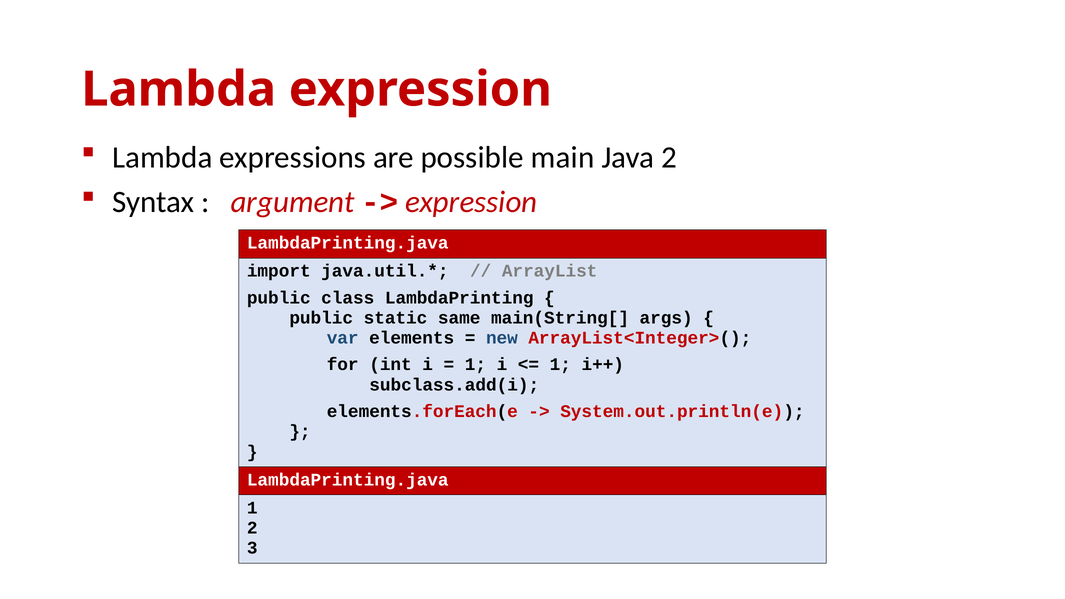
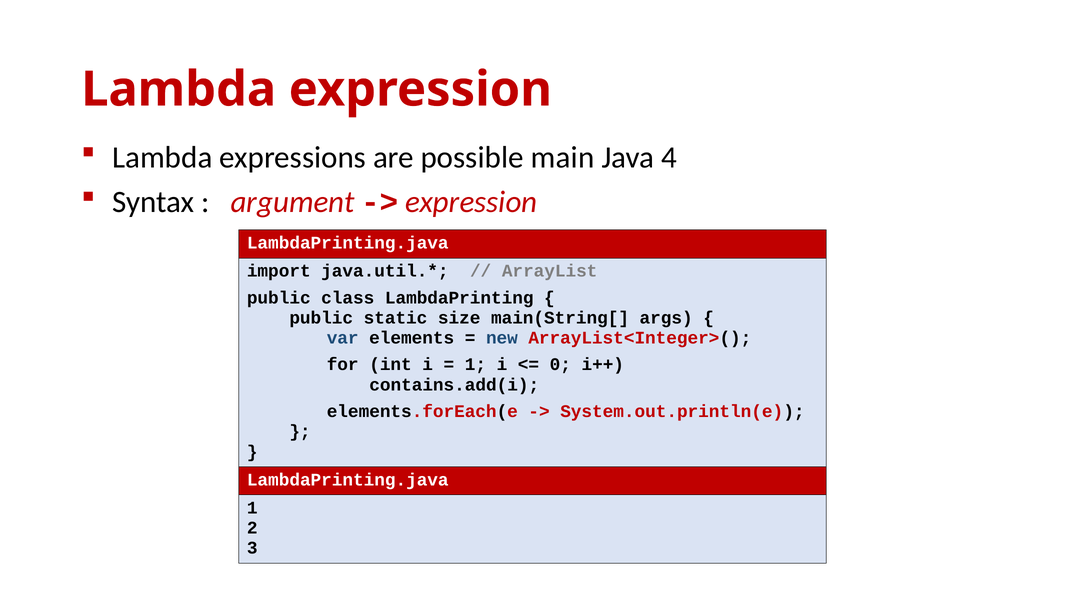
Java 2: 2 -> 4 (669, 157)
same: same -> size (459, 318)
1: 1 -> 0 (560, 365)
subclass.add(i: subclass.add(i -> contains.add(i (454, 385)
